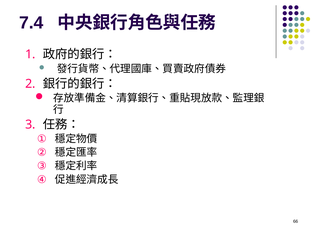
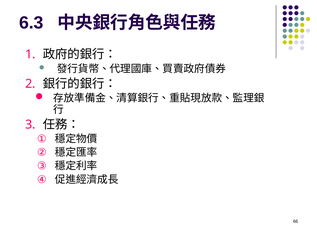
7.4: 7.4 -> 6.3 (31, 23)
